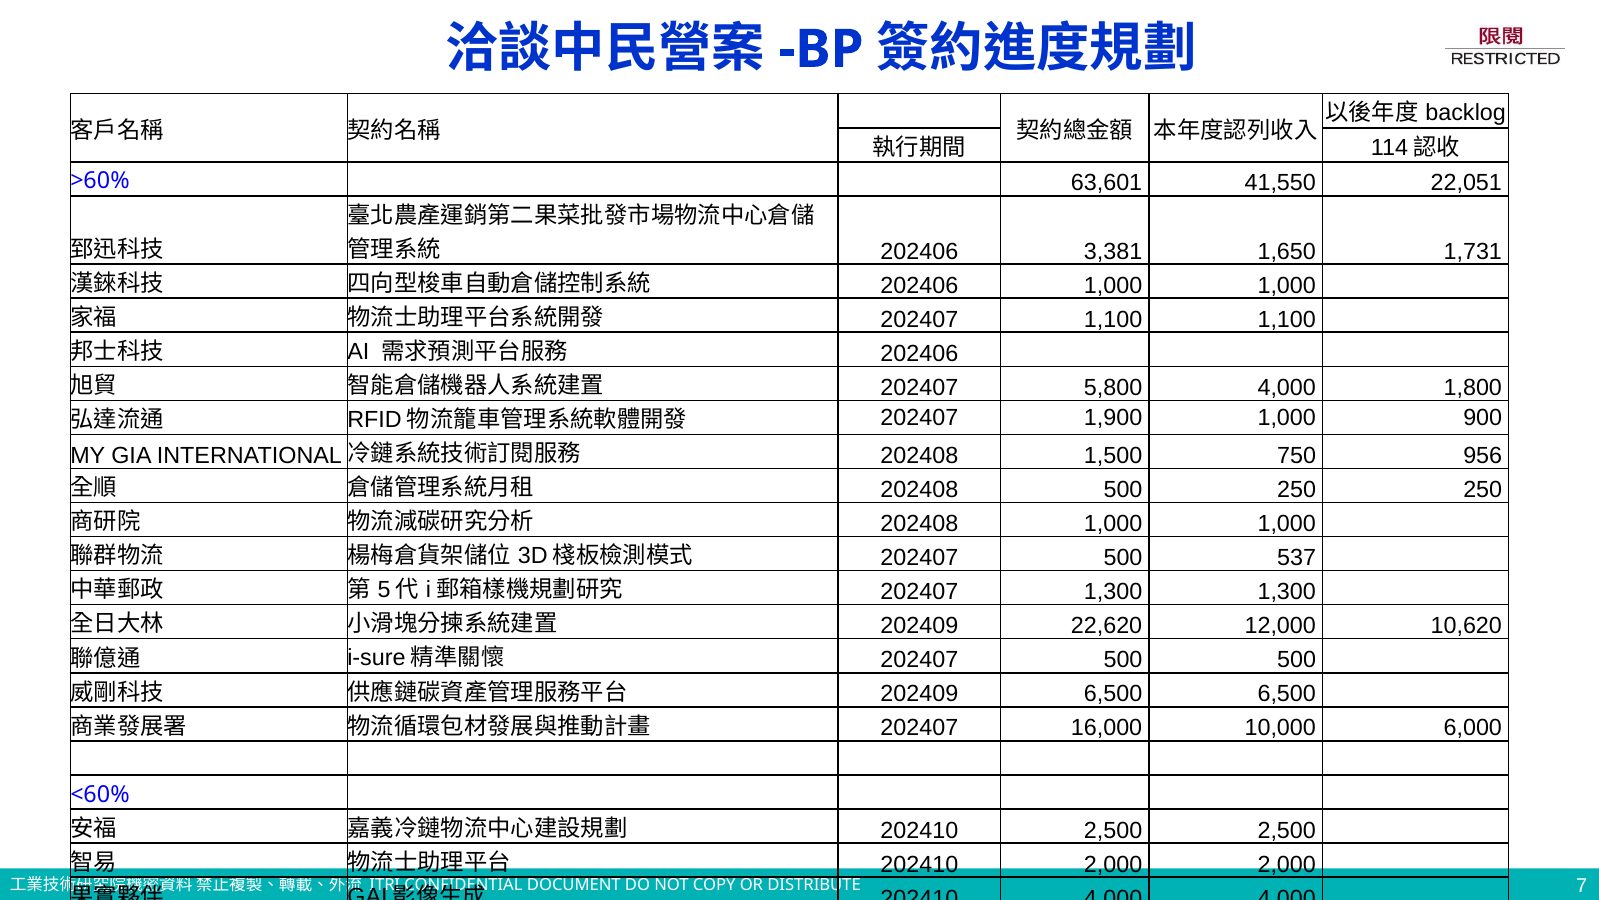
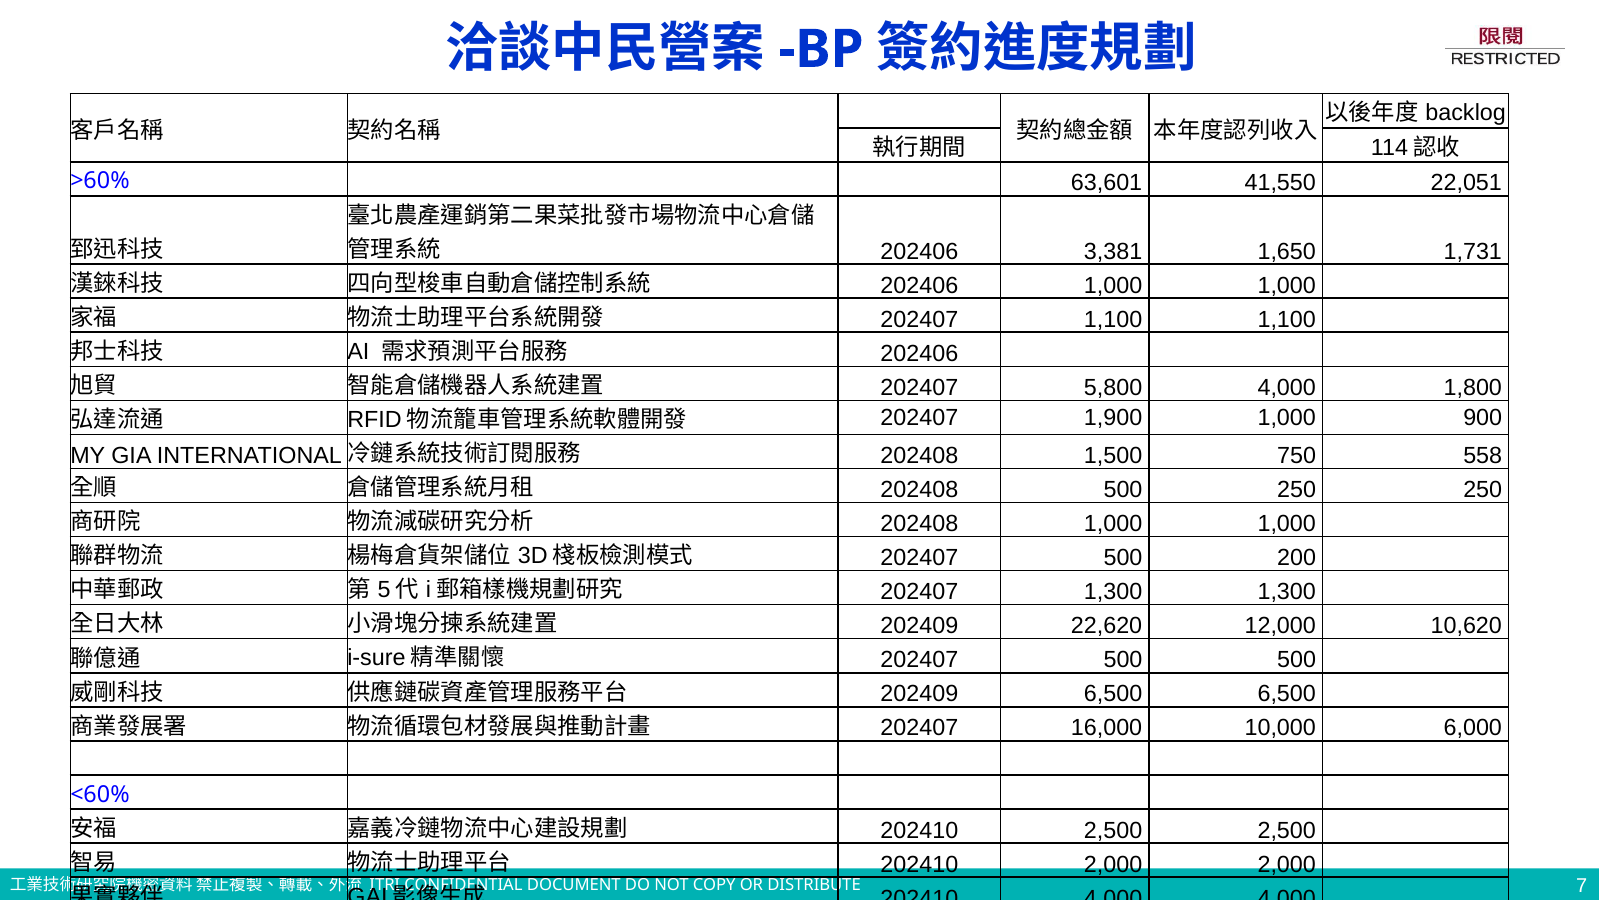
956: 956 -> 558 (1483, 455)
537: 537 -> 200 (1297, 558)
